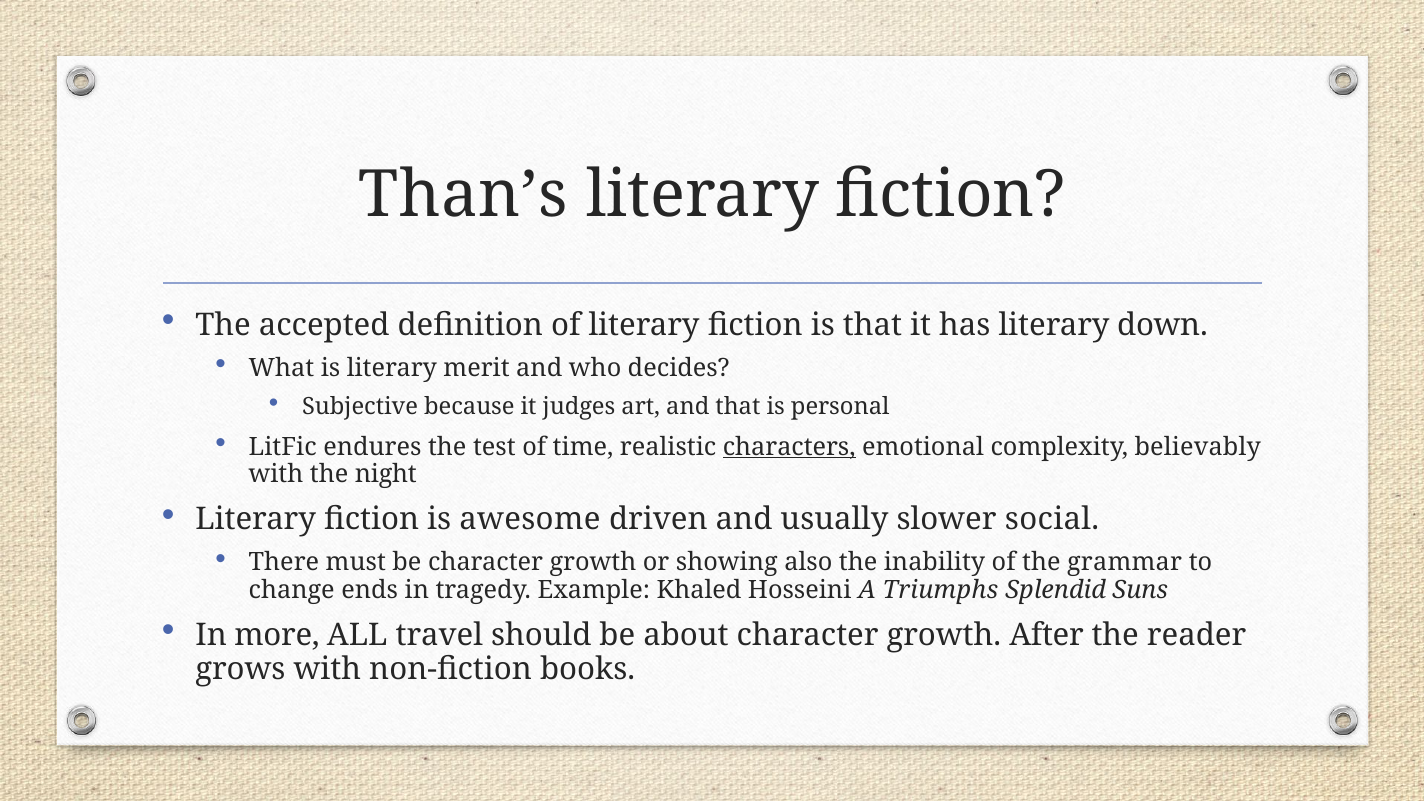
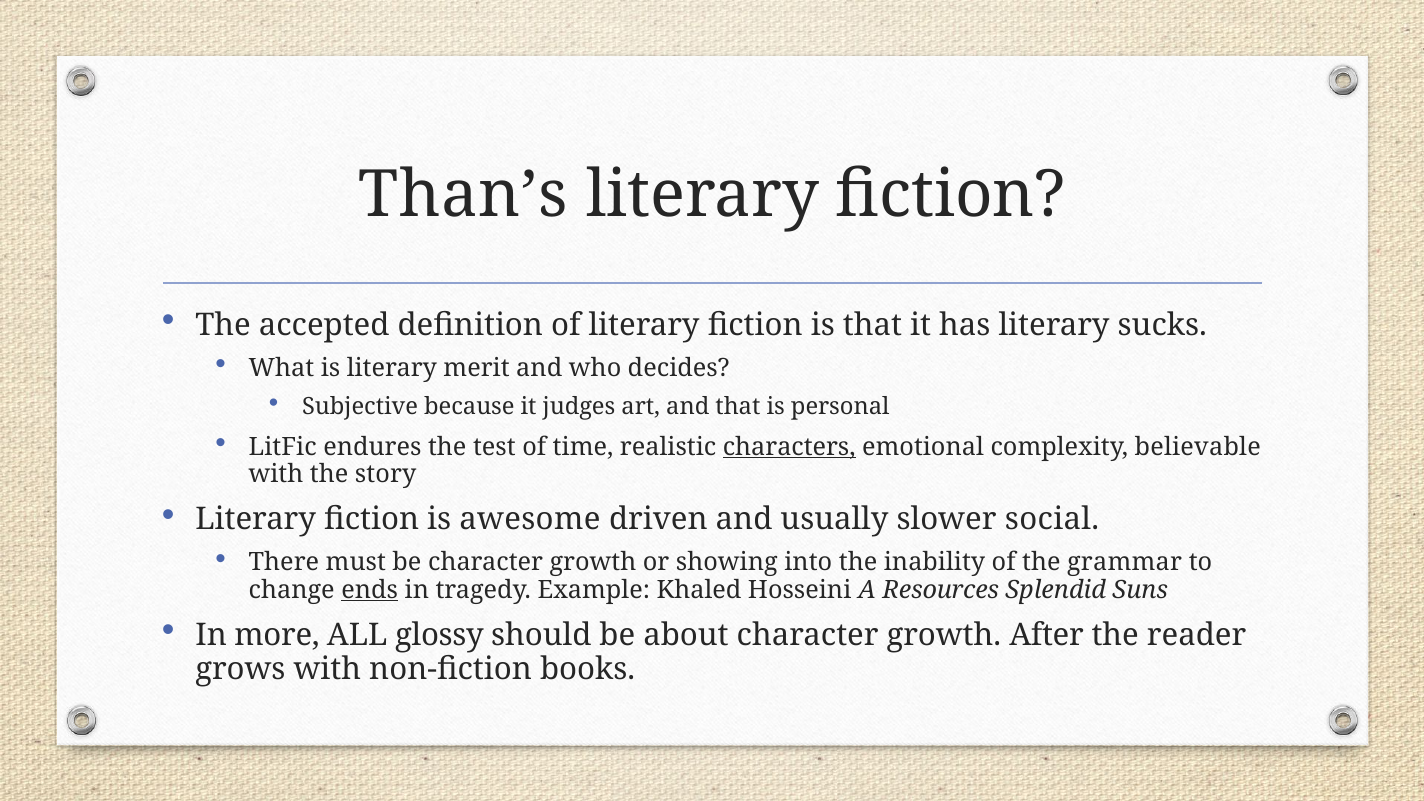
down: down -> sucks (1162, 325)
believably: believably -> believable (1198, 447)
night: night -> story (386, 474)
also: also -> into (808, 563)
ends underline: none -> present (370, 590)
Triumphs: Triumphs -> Resources (941, 590)
travel: travel -> glossy (439, 635)
